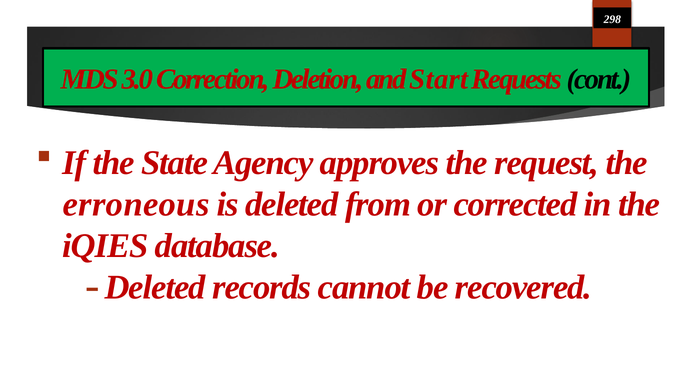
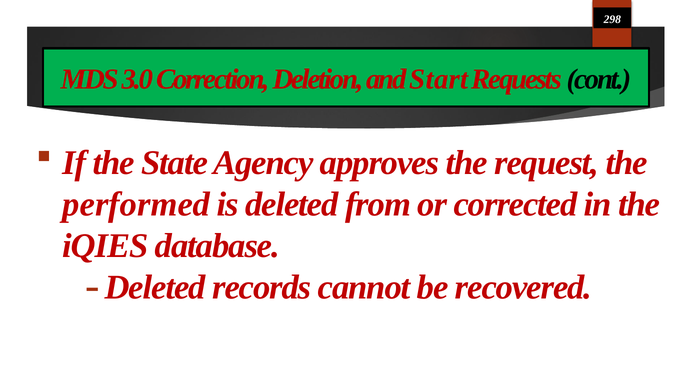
erroneous: erroneous -> performed (136, 205)
